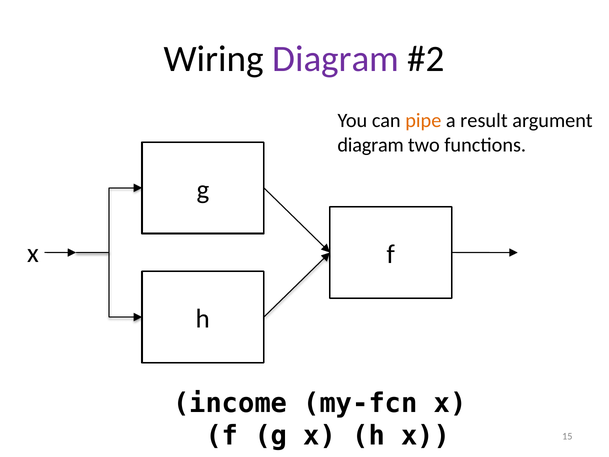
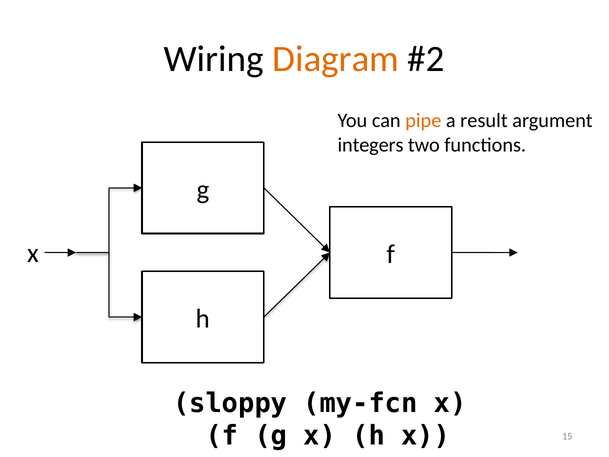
Diagram colour: purple -> orange (336, 59)
diagram: diagram -> integers (371, 145)
income: income -> sloppy (230, 403)
